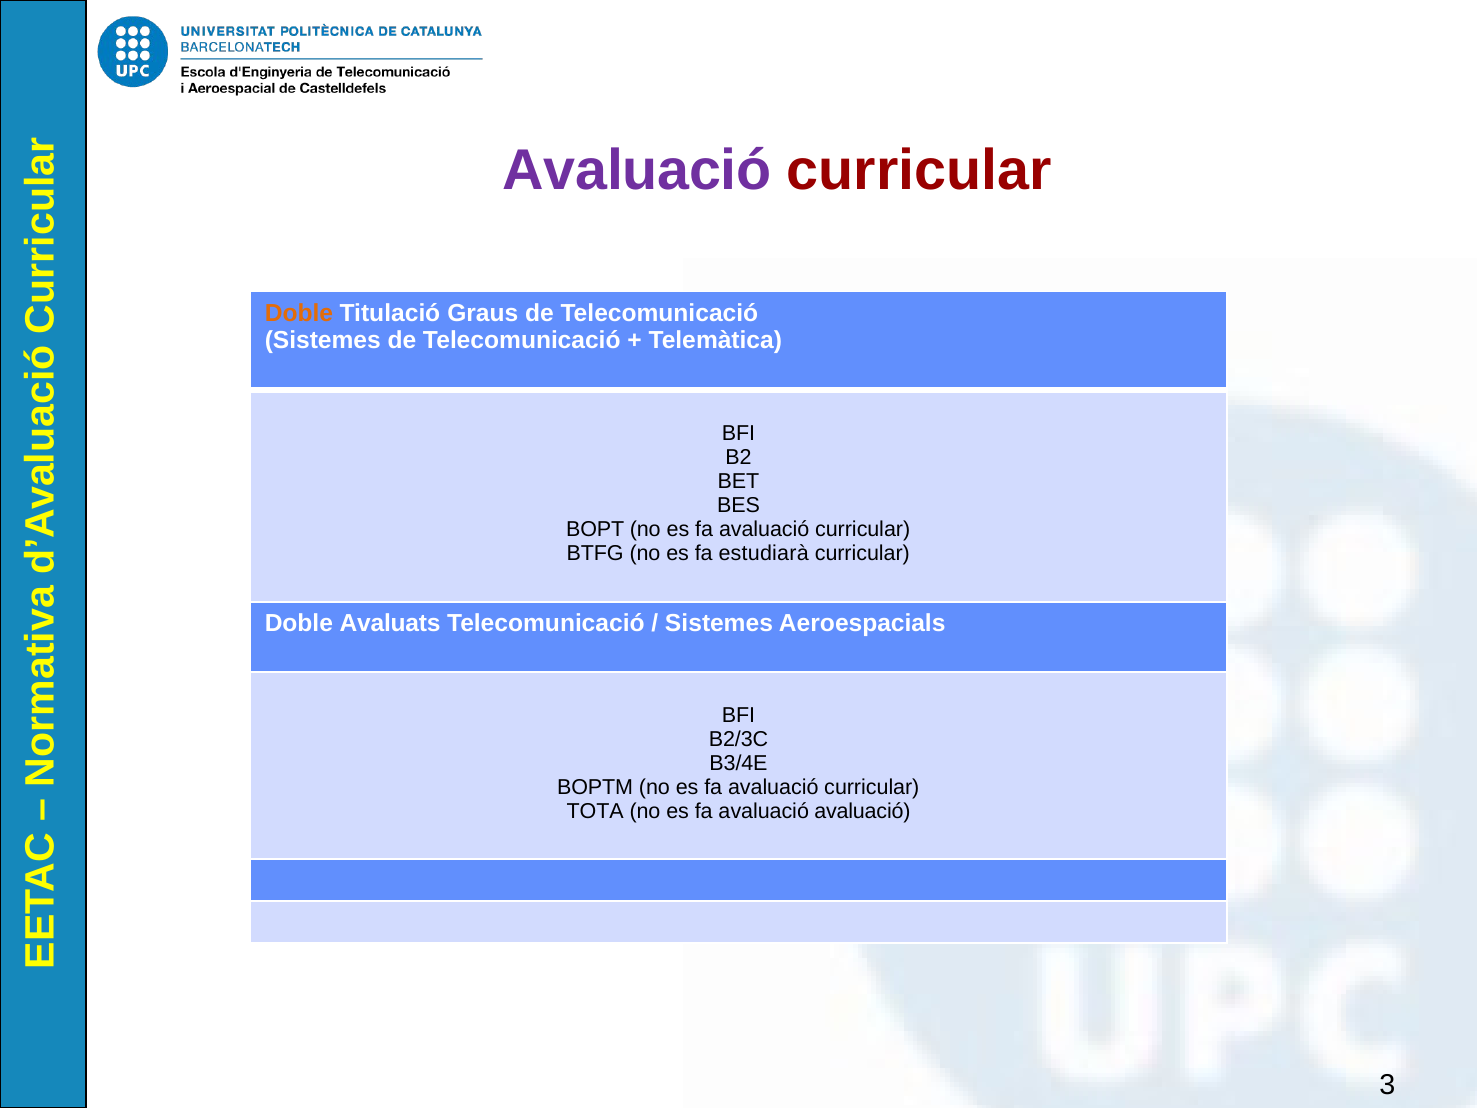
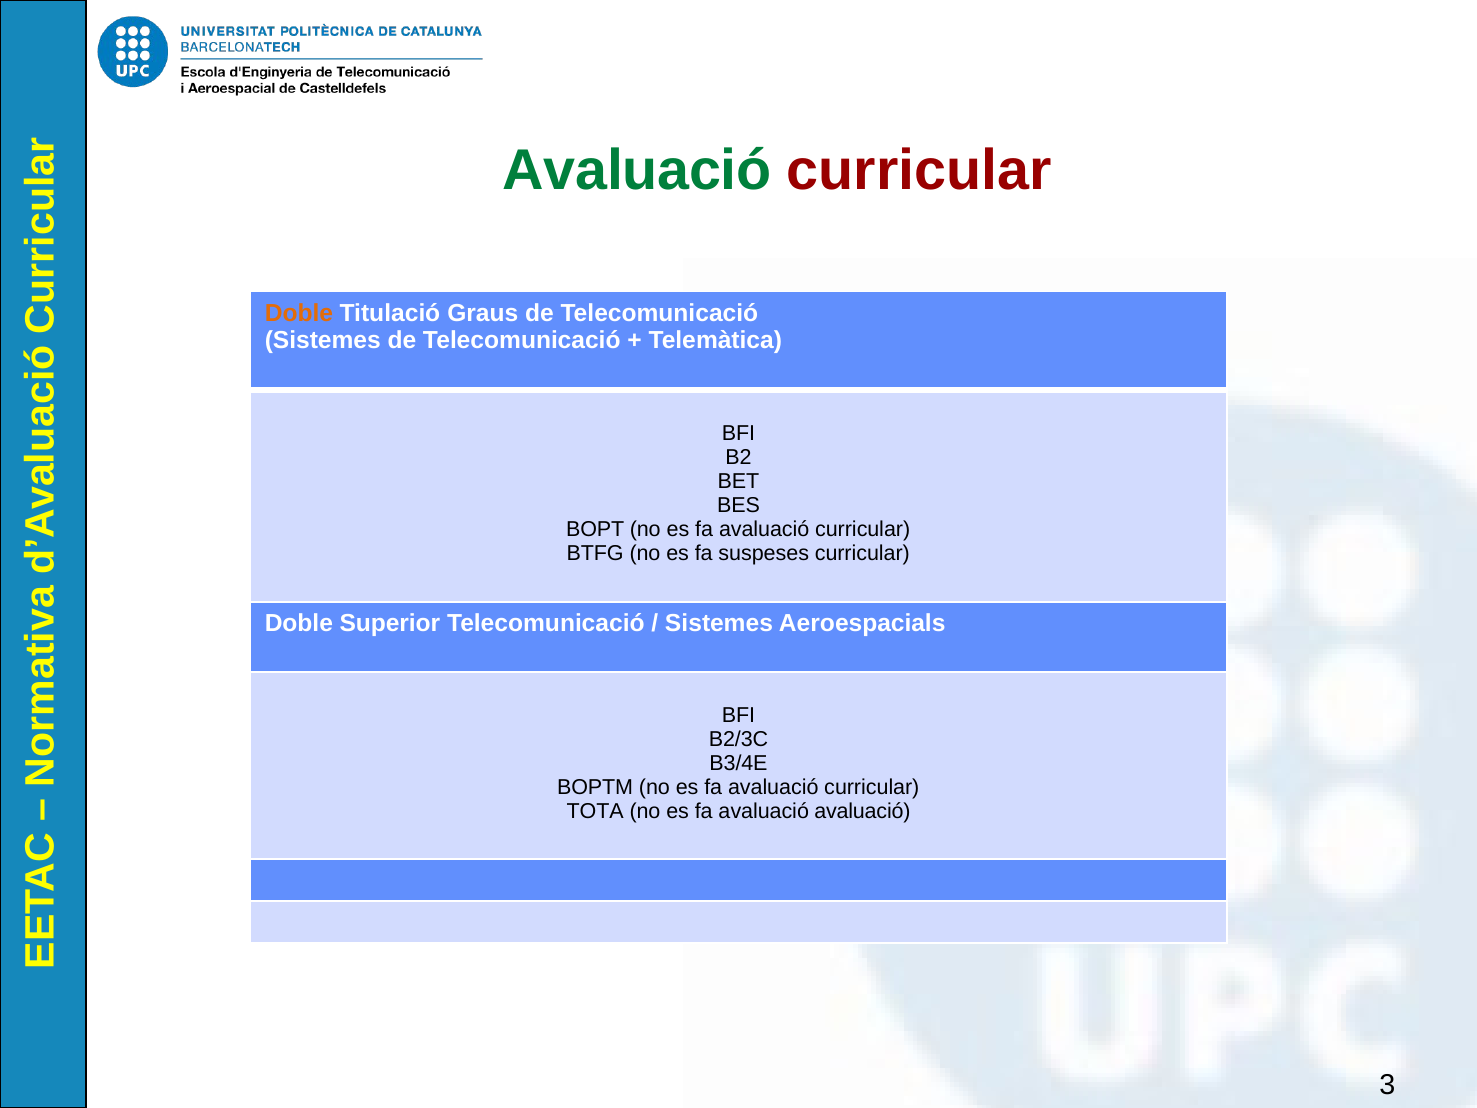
Avaluació colour: purple -> green (637, 171)
estudiarà: estudiarà -> suspeses (764, 553)
Avaluats: Avaluats -> Superior (390, 623)
